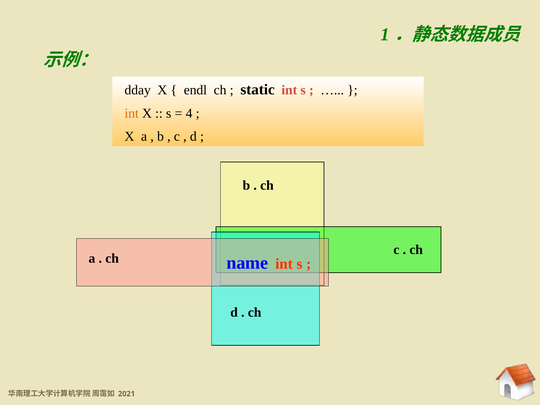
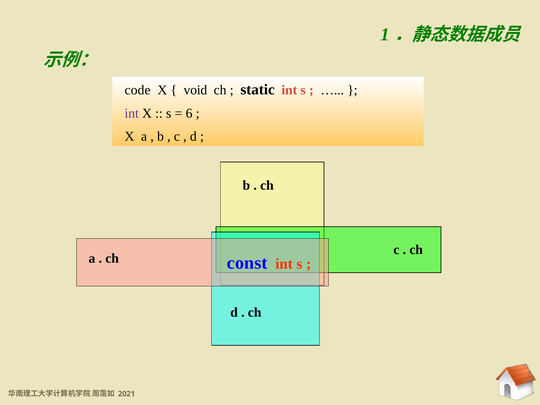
dday: dday -> code (138, 90)
endl: endl -> void (195, 90)
int colour: orange -> purple (132, 113)
4: 4 -> 6 (189, 113)
name: name -> const (247, 263)
